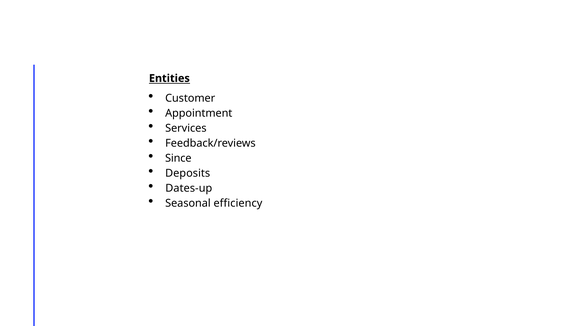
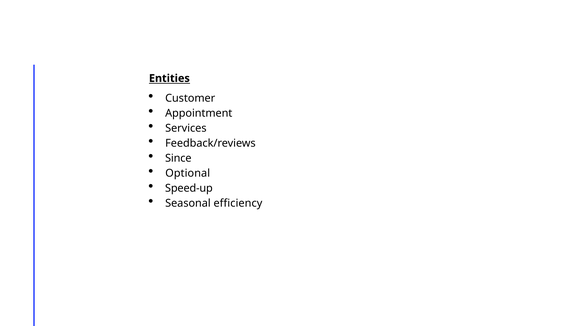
Deposits: Deposits -> Optional (188, 173)
Dates-up: Dates-up -> Speed-up (189, 188)
